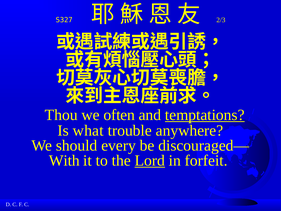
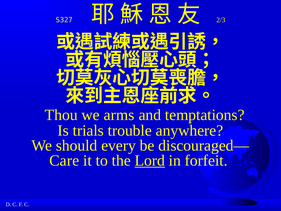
often: often -> arms (119, 115)
temptations underline: present -> none (205, 115)
what: what -> trials (88, 130)
With: With -> Care (64, 160)
